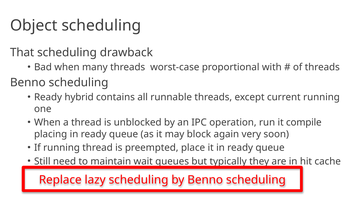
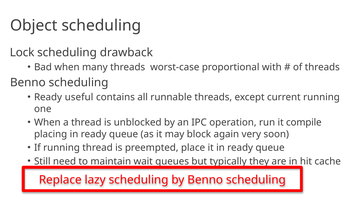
That: That -> Lock (22, 53)
hybrid: hybrid -> useful (79, 97)
